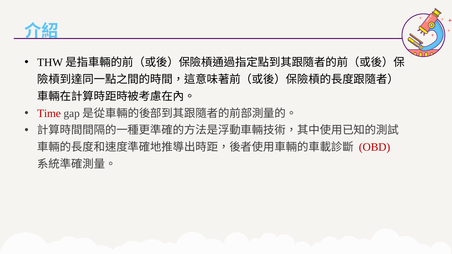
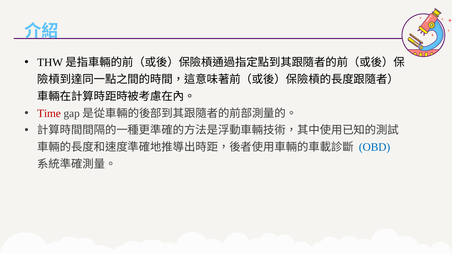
OBD colour: red -> blue (375, 147)
